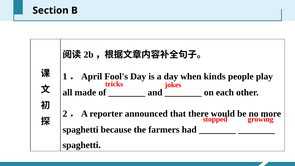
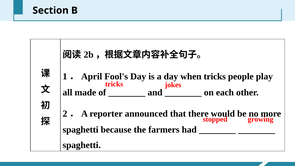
when kinds: kinds -> tricks (215, 76)
